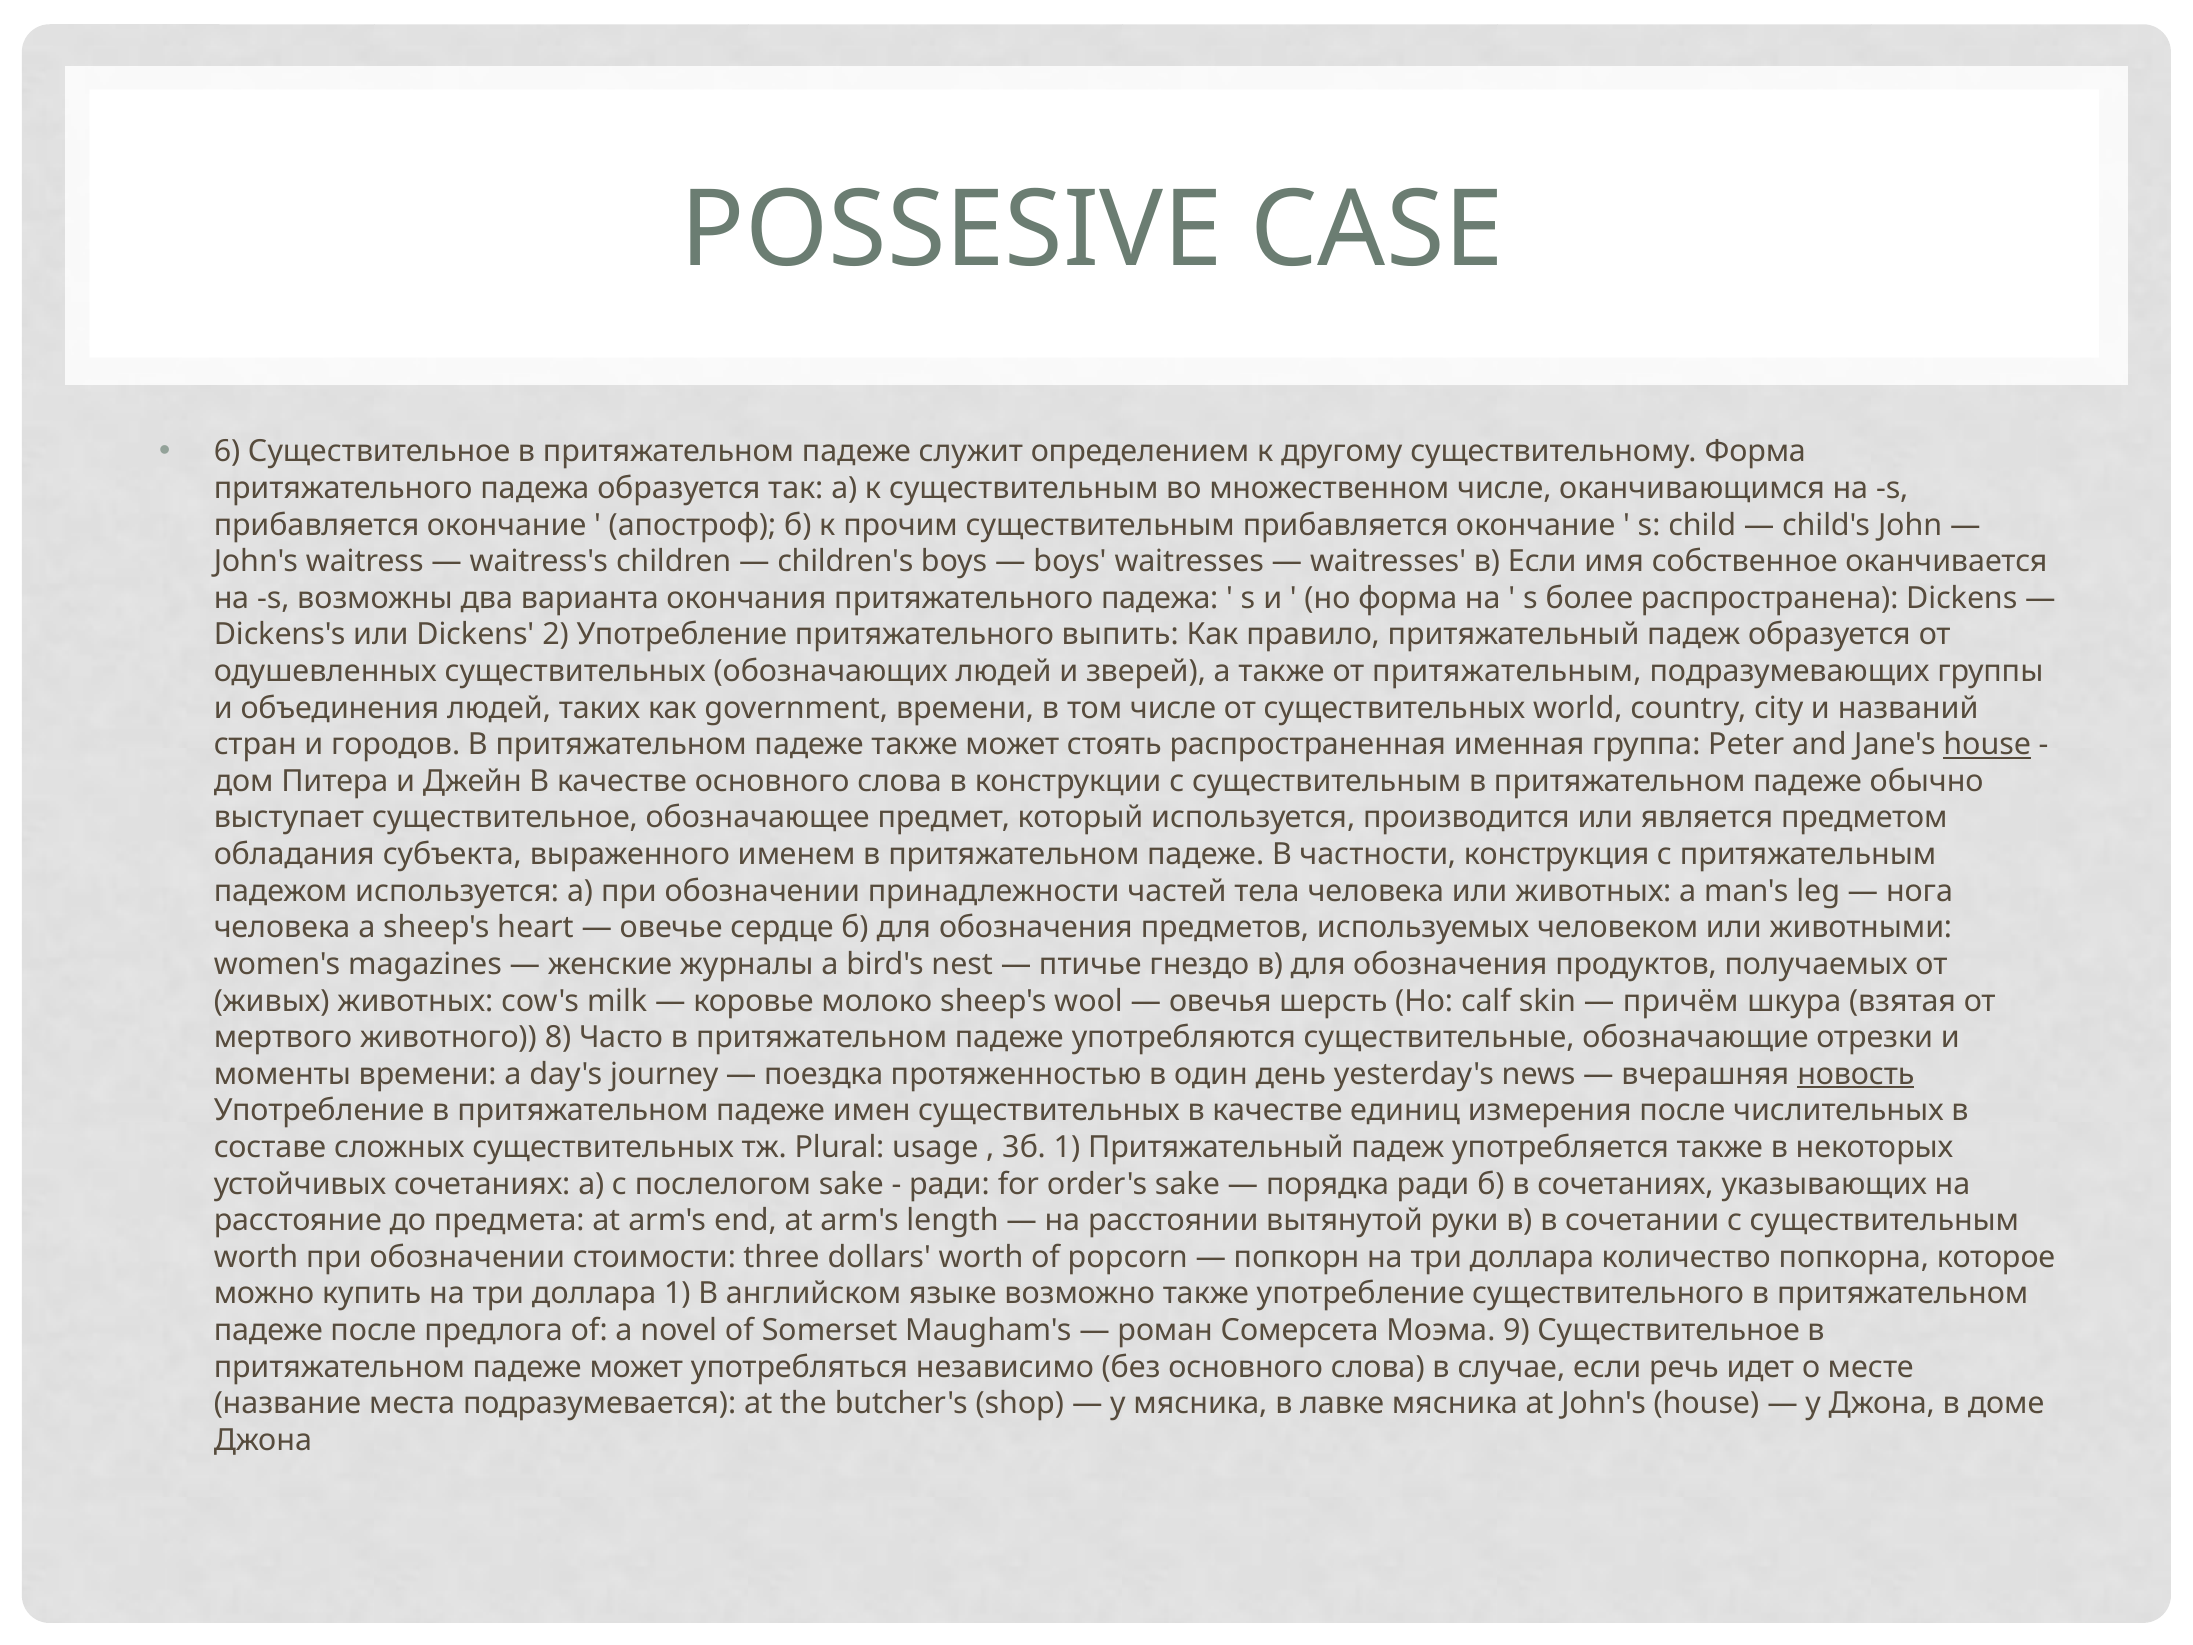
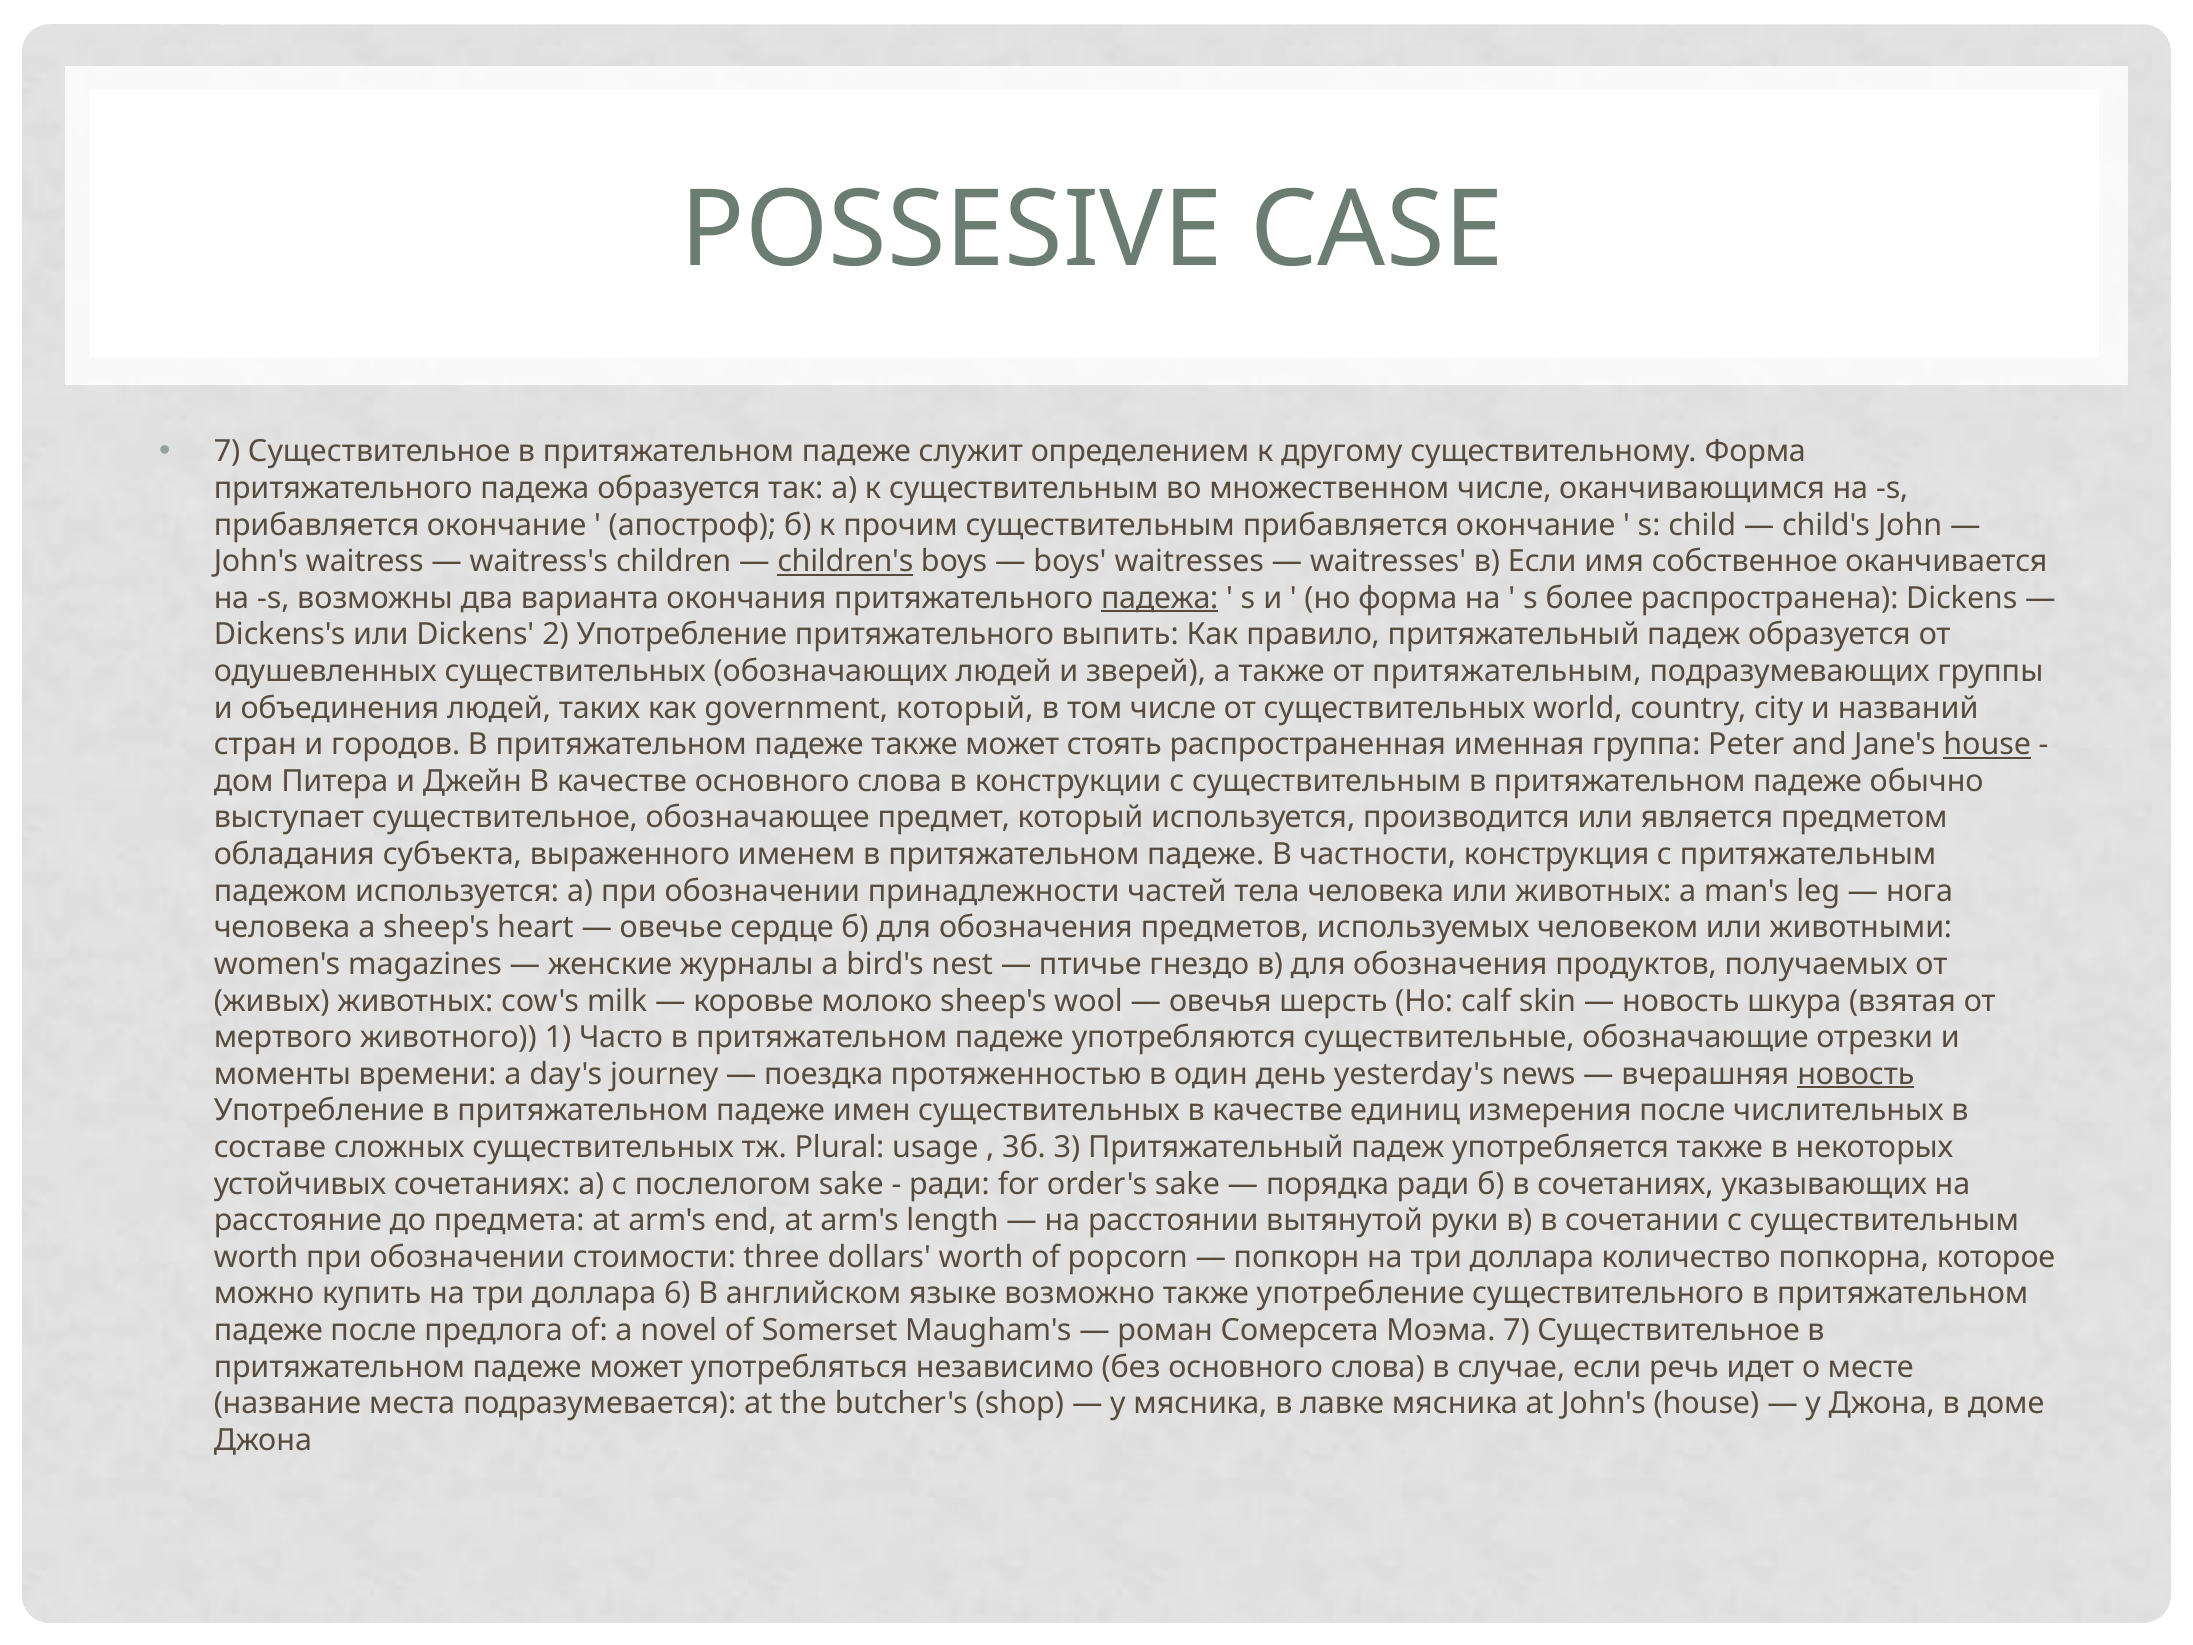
6: 6 -> 7 (227, 452)
children's underline: none -> present (845, 562)
падежа underline: none -> present (1160, 598)
government времени: времени -> который (965, 708)
причём: причём -> новость (1681, 1001)
8: 8 -> 1 (558, 1037)
3б 1: 1 -> 3 (1067, 1147)
доллара 1: 1 -> 6 (677, 1294)
Моэма 9: 9 -> 7 (1516, 1330)
